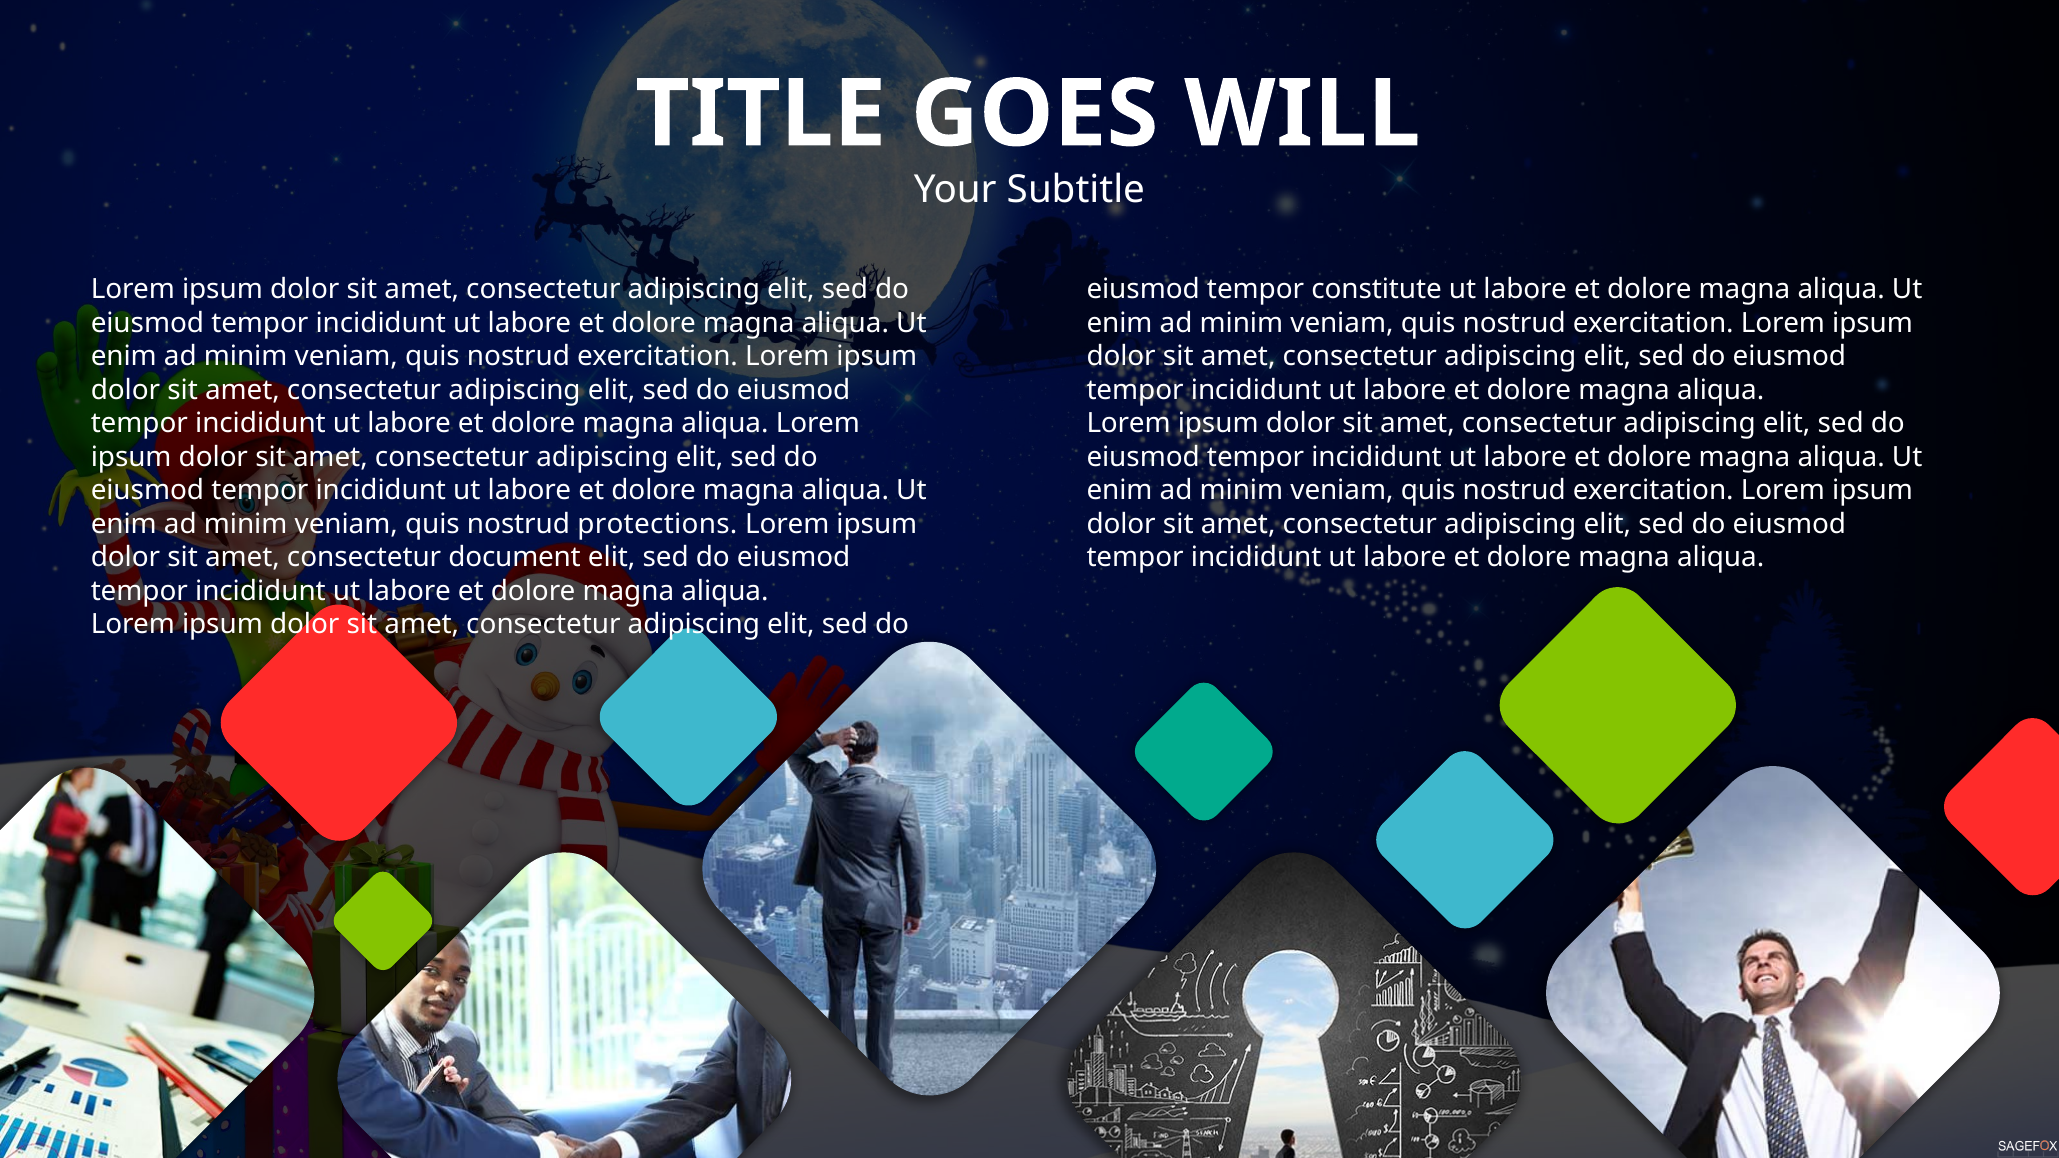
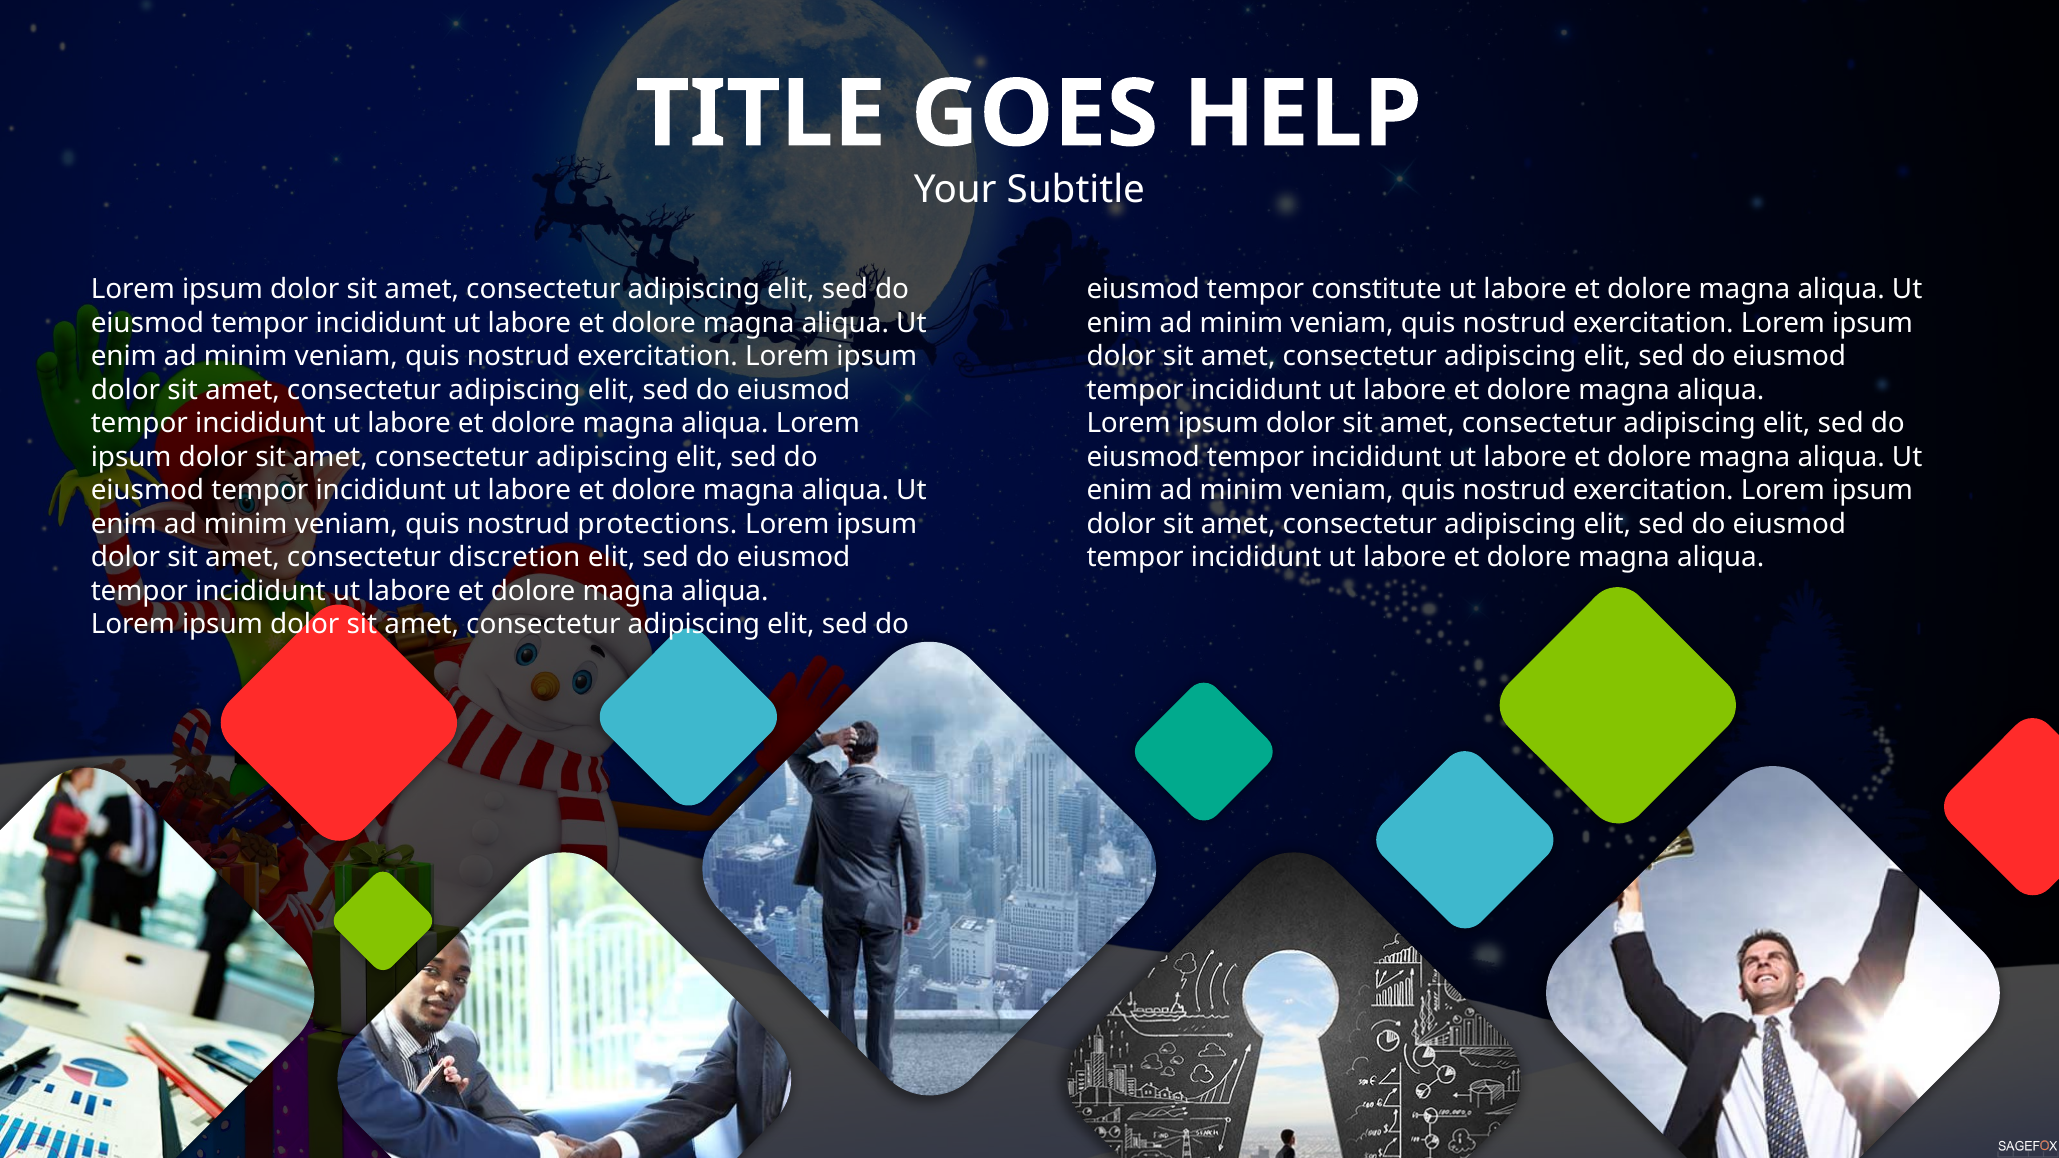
WILL: WILL -> HELP (1302, 114)
document: document -> discretion (514, 557)
